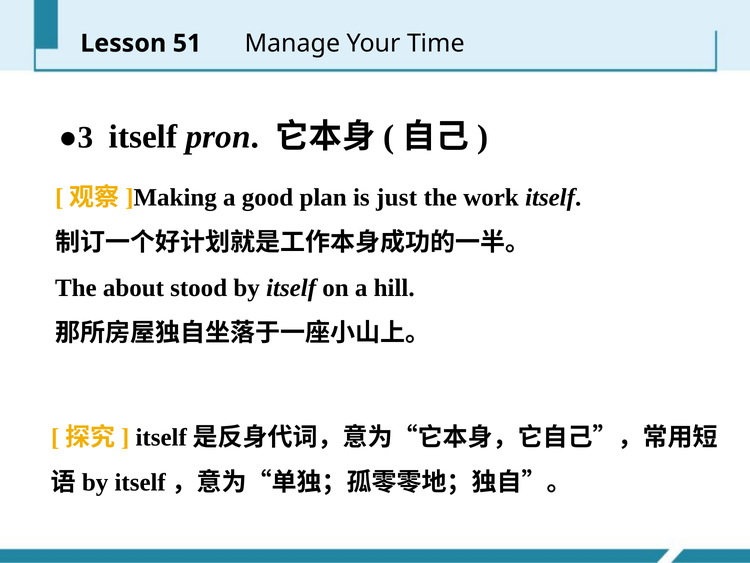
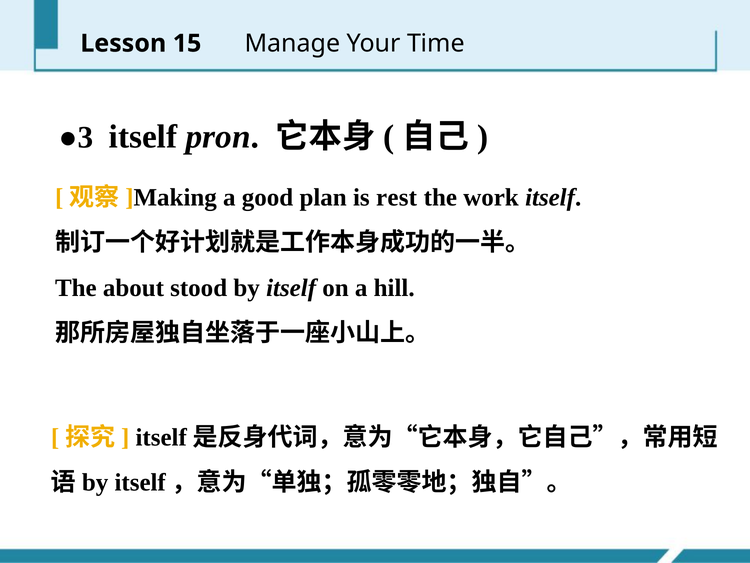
51: 51 -> 15 (187, 43)
just: just -> rest (397, 198)
